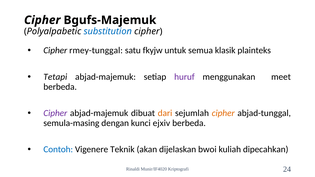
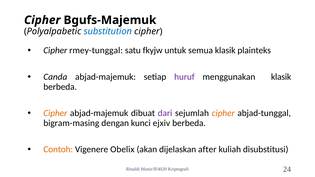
Tetapi: Tetapi -> Canda (55, 77)
menggunakan meet: meet -> klasik (281, 77)
Cipher colour: purple -> orange (55, 113)
dari colour: orange -> purple (165, 113)
semula-masing: semula-masing -> bigram-masing (71, 123)
Contoh colour: blue -> orange (58, 150)
Teknik: Teknik -> Obelix (122, 150)
bwoi: bwoi -> after (207, 150)
dipecahkan: dipecahkan -> disubstitusi (266, 150)
